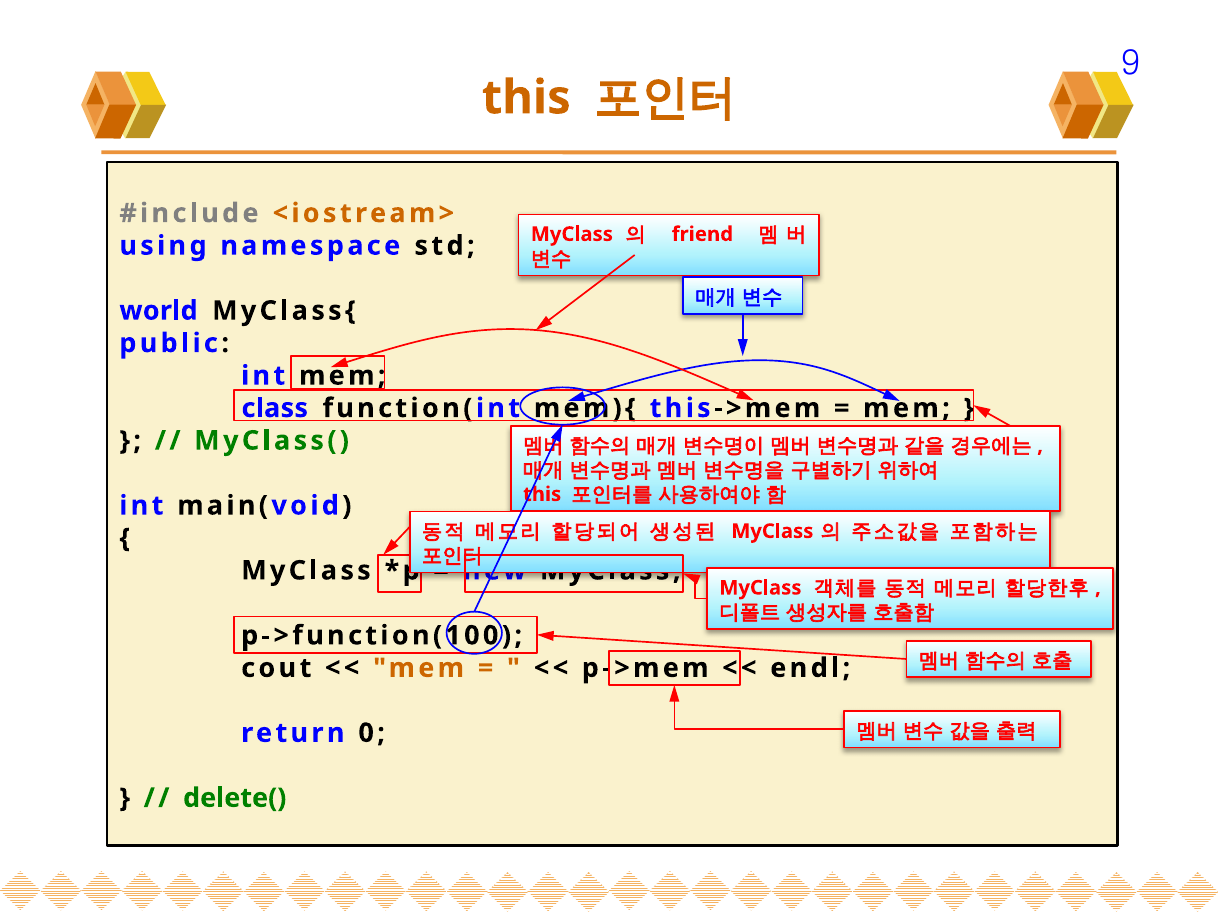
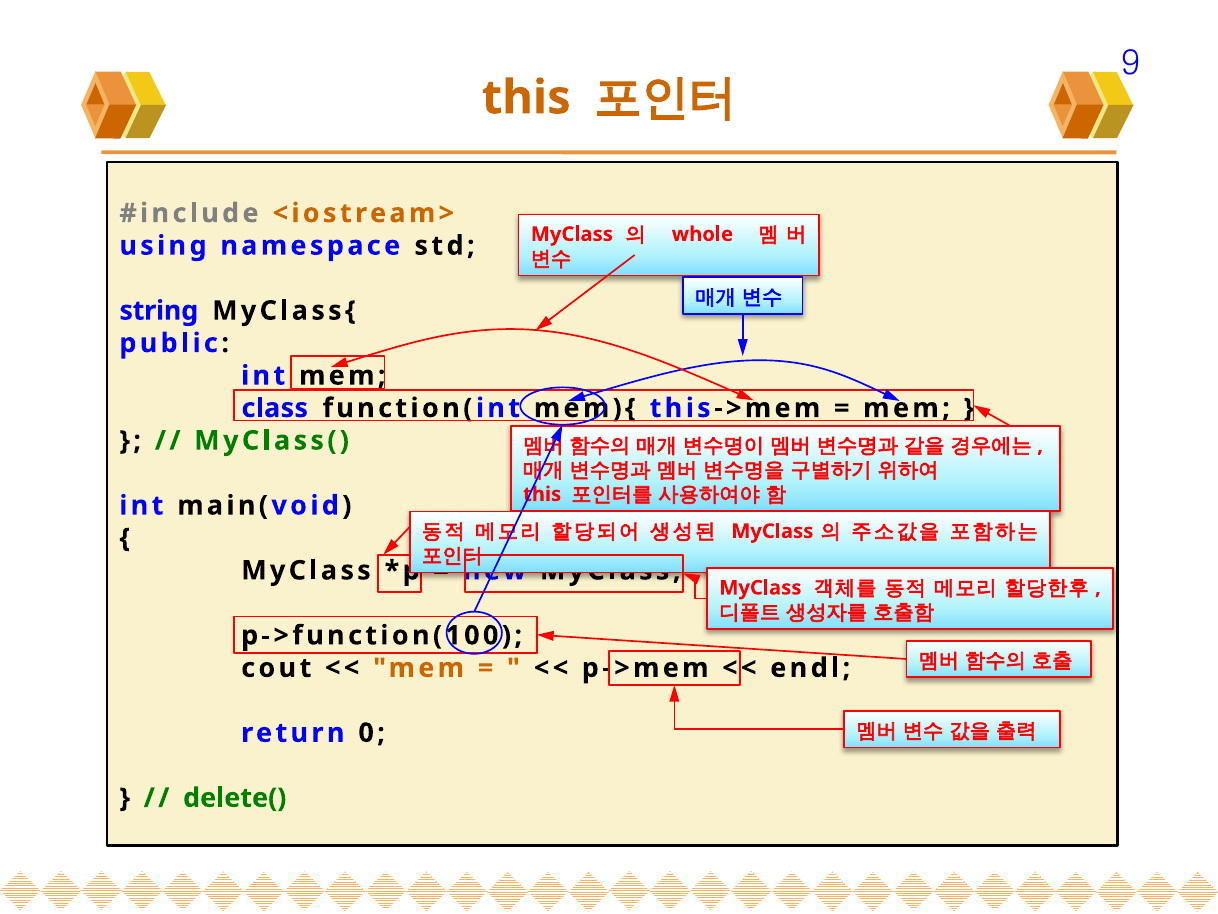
friend: friend -> whole (702, 234)
world: world -> string (159, 311)
